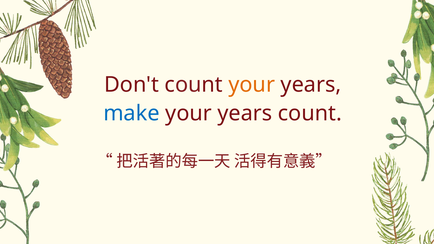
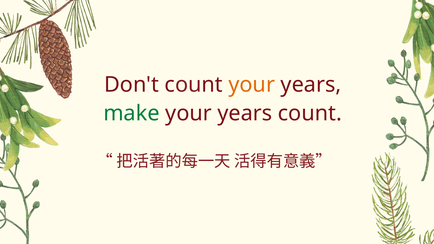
make colour: blue -> green (132, 113)
